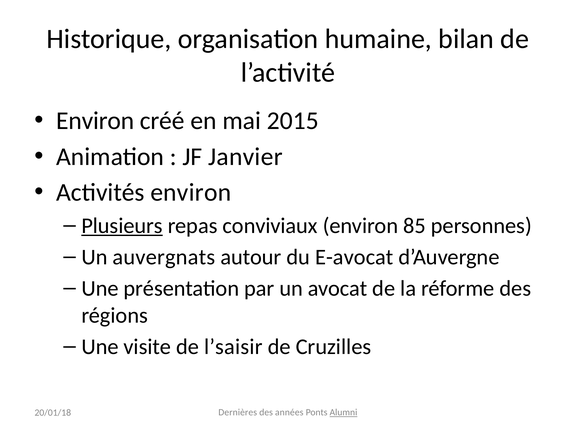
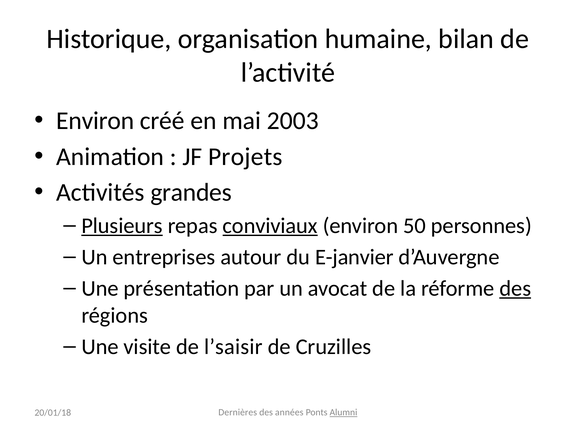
2015: 2015 -> 2003 (293, 121)
Janvier: Janvier -> Projets (245, 157)
Activités environ: environ -> grandes (191, 193)
conviviaux underline: none -> present (270, 226)
85: 85 -> 50 (415, 226)
auvergnats: auvergnats -> entreprises (164, 257)
E-avocat: E-avocat -> E-janvier (354, 257)
des underline: none -> present (515, 288)
